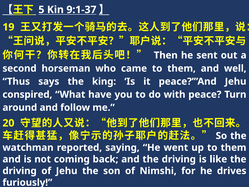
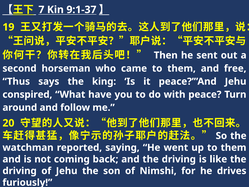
5: 5 -> 7 (41, 10)
well: well -> free (235, 68)
